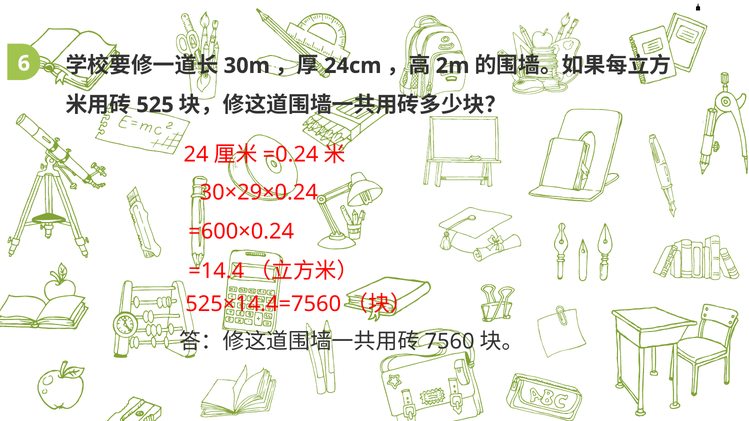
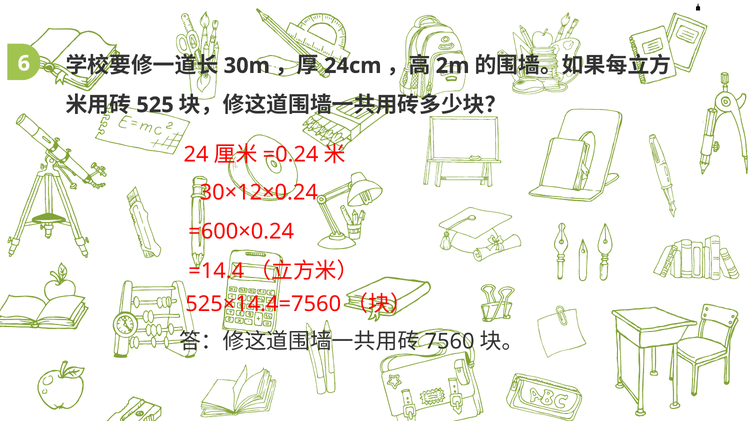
30×29×0.24: 30×29×0.24 -> 30×12×0.24 (259, 193)
